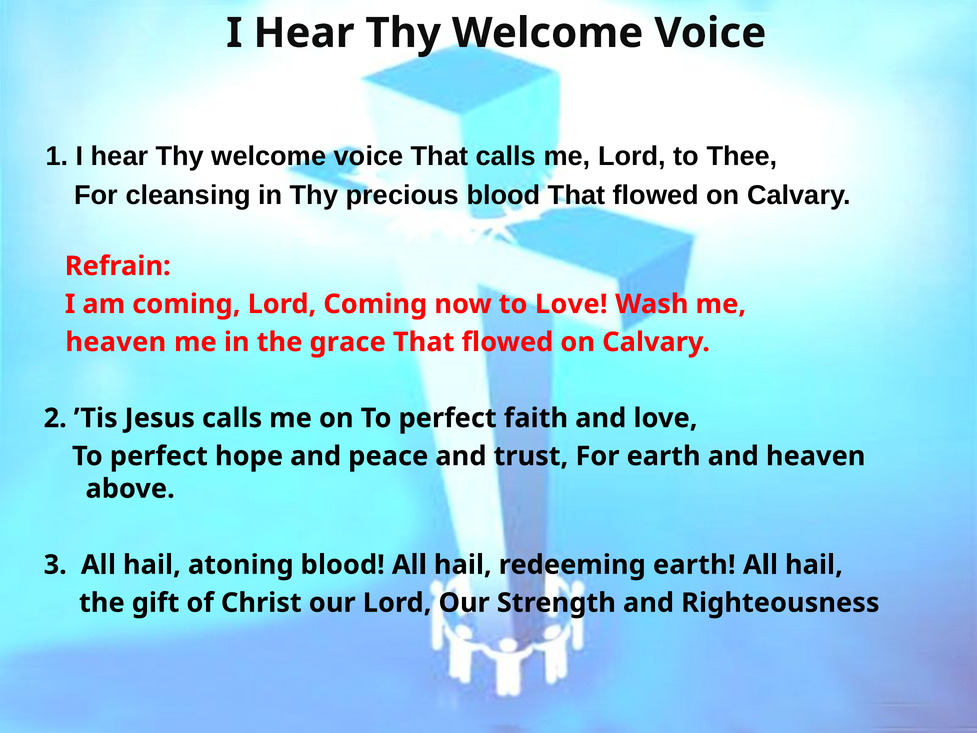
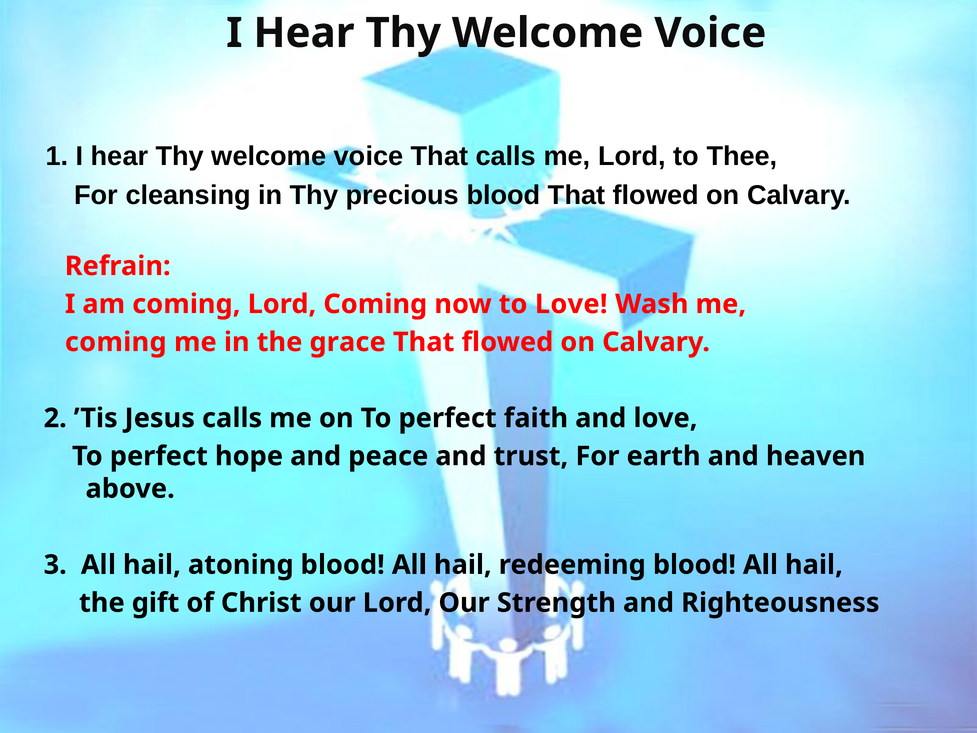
heaven: heaven -> coming (116, 342)
redeeming earth: earth -> blood (694, 565)
